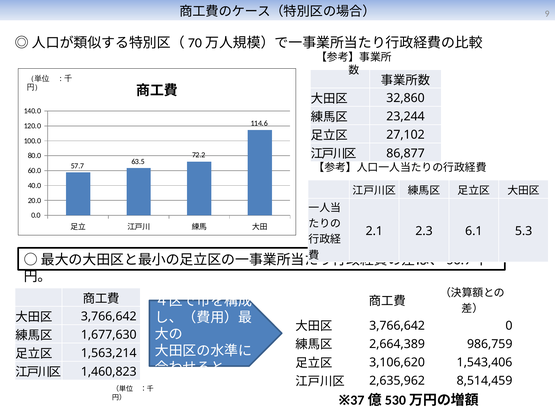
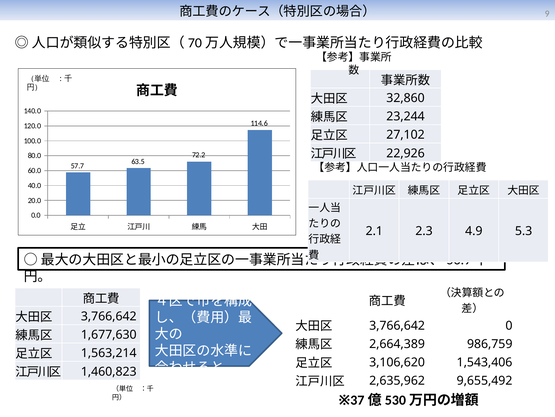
86,877: 86,877 -> 22,926 (406, 153)
6.1: 6.1 -> 4.9 (474, 231)
8,514,459: 8,514,459 -> 9,655,492 (485, 380)
